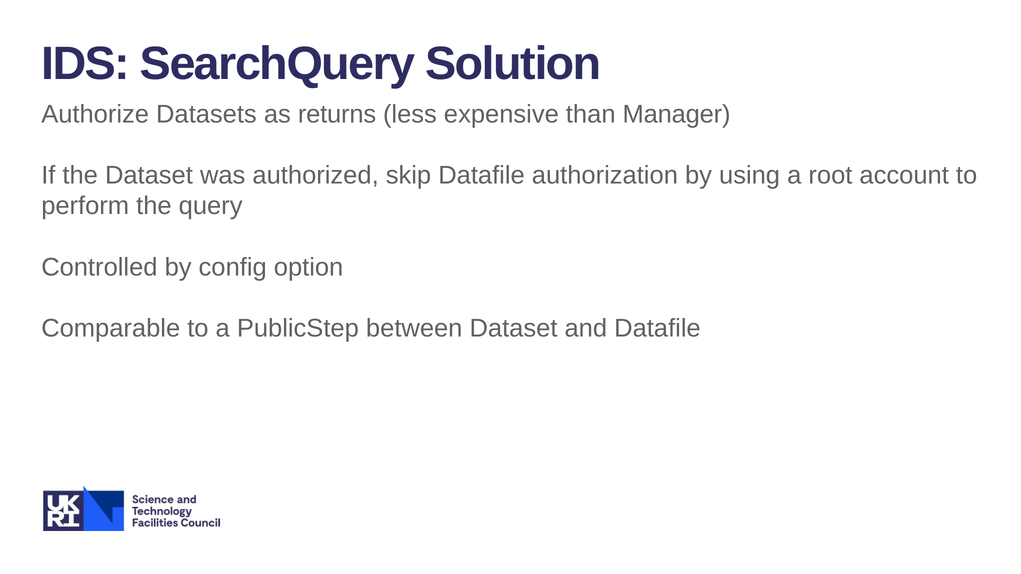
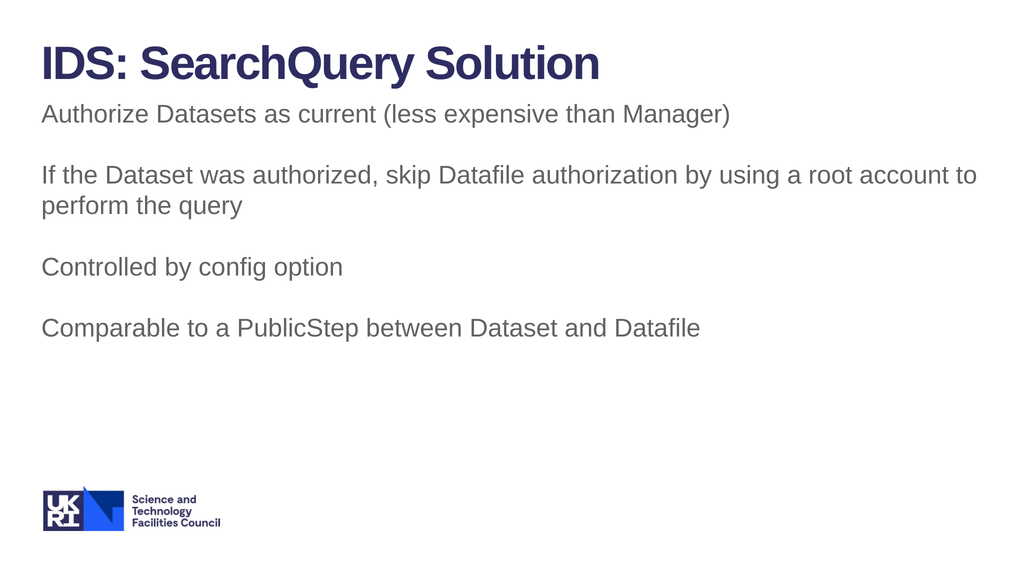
returns: returns -> current (337, 114)
